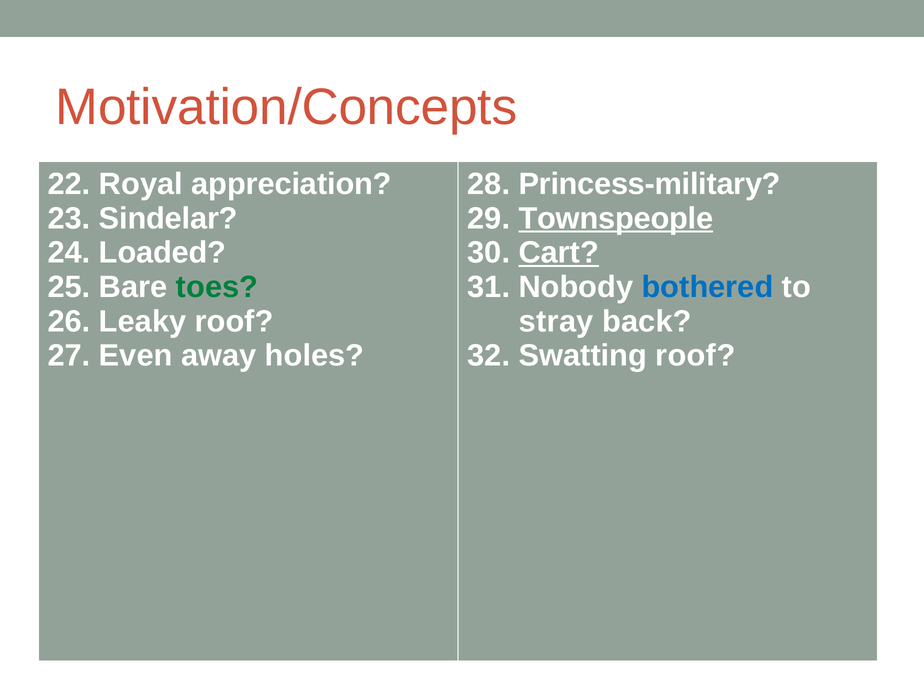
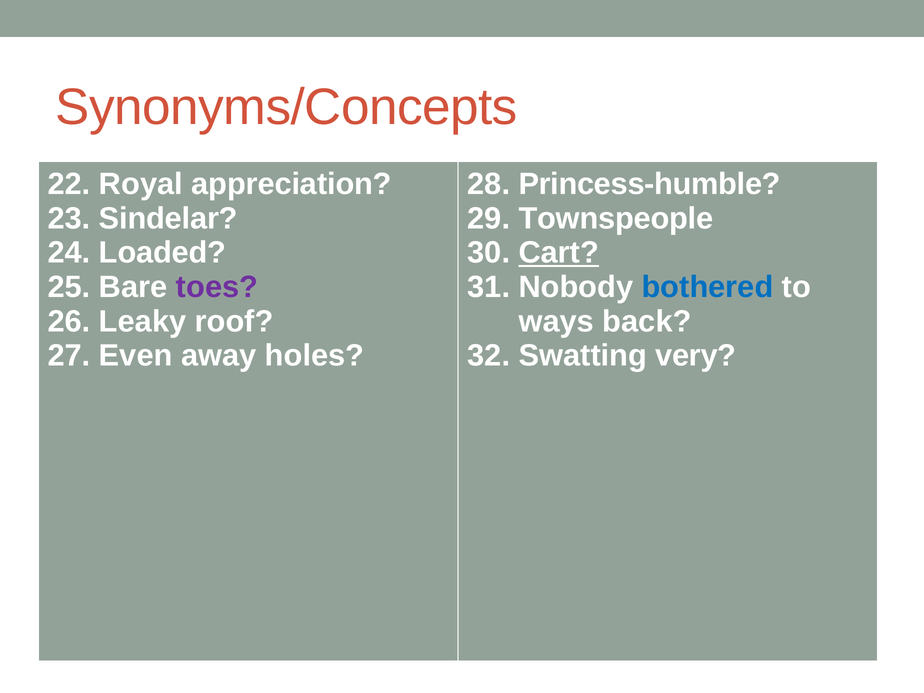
Motivation/Concepts: Motivation/Concepts -> Synonyms/Concepts (286, 108)
Princess-military: Princess-military -> Princess-humble (650, 184)
Townspeople underline: present -> none (616, 218)
toes colour: green -> purple (217, 287)
stray: stray -> ways (556, 321)
Swatting roof: roof -> very (696, 356)
